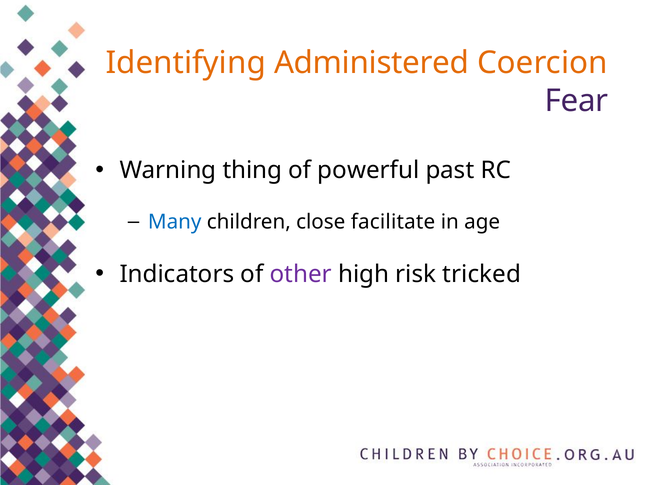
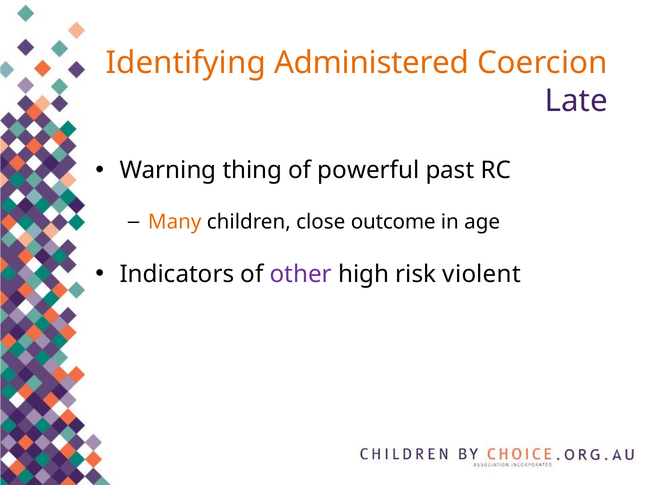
Fear: Fear -> Late (576, 101)
Many colour: blue -> orange (175, 222)
facilitate: facilitate -> outcome (393, 222)
tricked: tricked -> violent (482, 274)
